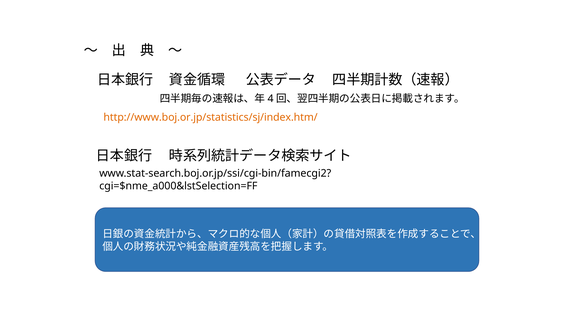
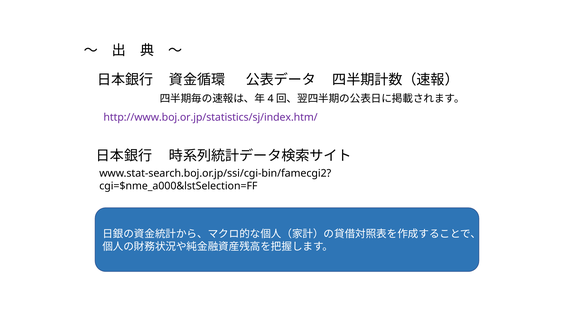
http://www.boj.or.jp/statistics/sj/index.htm/ colour: orange -> purple (211, 117)
